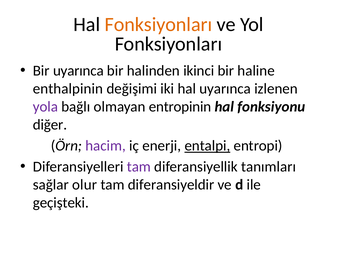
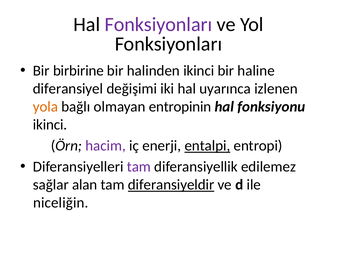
Fonksiyonları colour: orange -> purple (158, 25)
Bir uyarınca: uyarınca -> birbirine (78, 71)
enthalpinin: enthalpinin -> diferansiyel (68, 89)
yola colour: purple -> orange (45, 107)
diğer: diğer -> ikinci (50, 125)
tanımları: tanımları -> edilemez (269, 167)
olur: olur -> alan (85, 185)
diferansiyeldir underline: none -> present (171, 185)
geçişteki: geçişteki -> niceliğin (61, 203)
